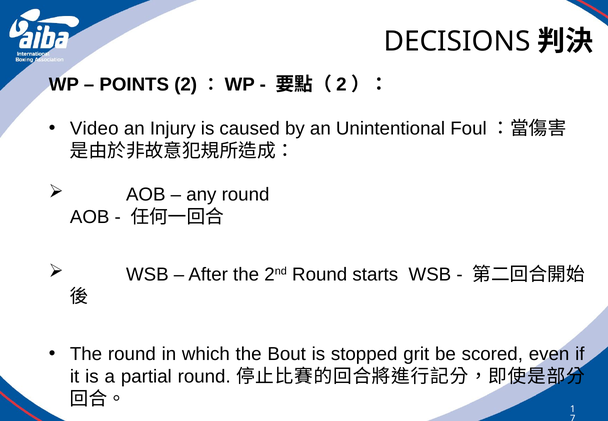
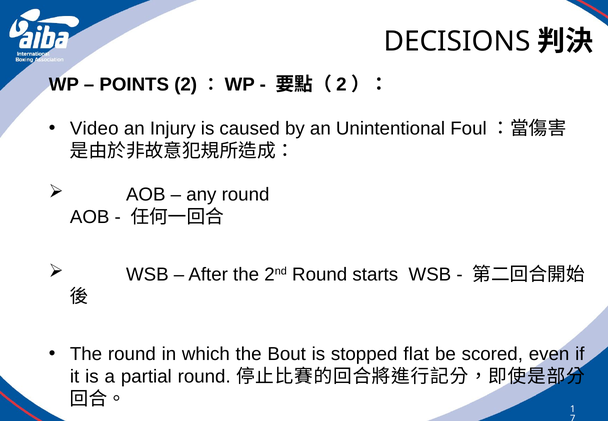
grit: grit -> flat (416, 354)
